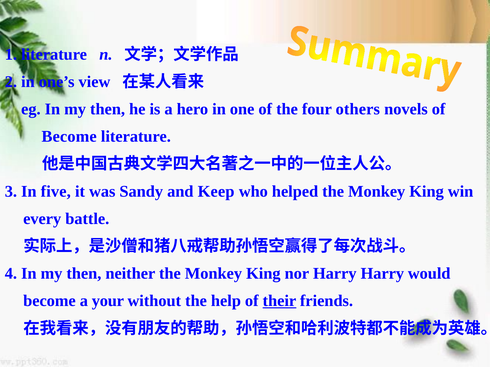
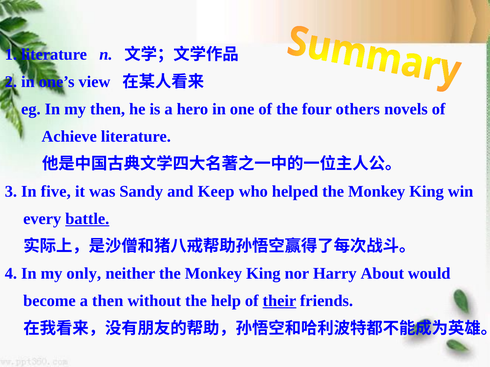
Become: Become -> Achieve (69, 137)
battle underline: none -> present (87, 219)
4 In my then: then -> only (84, 274)
Harry Harry: Harry -> About (382, 274)
a your: your -> then (108, 301)
